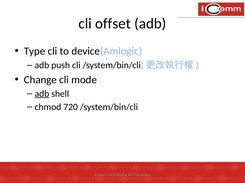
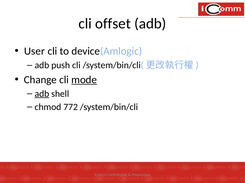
Type: Type -> User (34, 51)
mode underline: none -> present (84, 80)
720: 720 -> 772 (71, 107)
